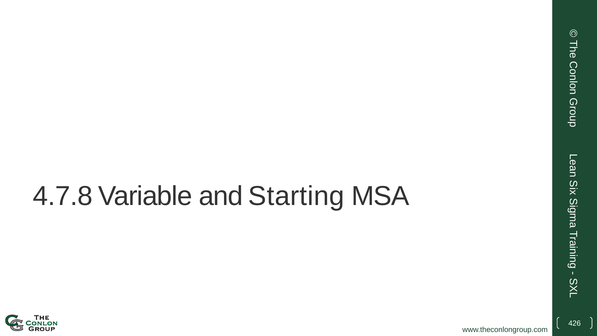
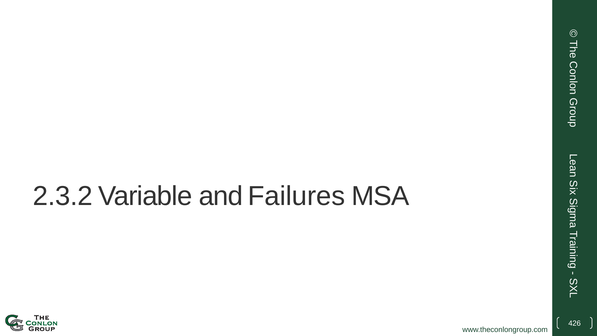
4.7.8: 4.7.8 -> 2.3.2 (63, 196)
Starting: Starting -> Failures (297, 196)
